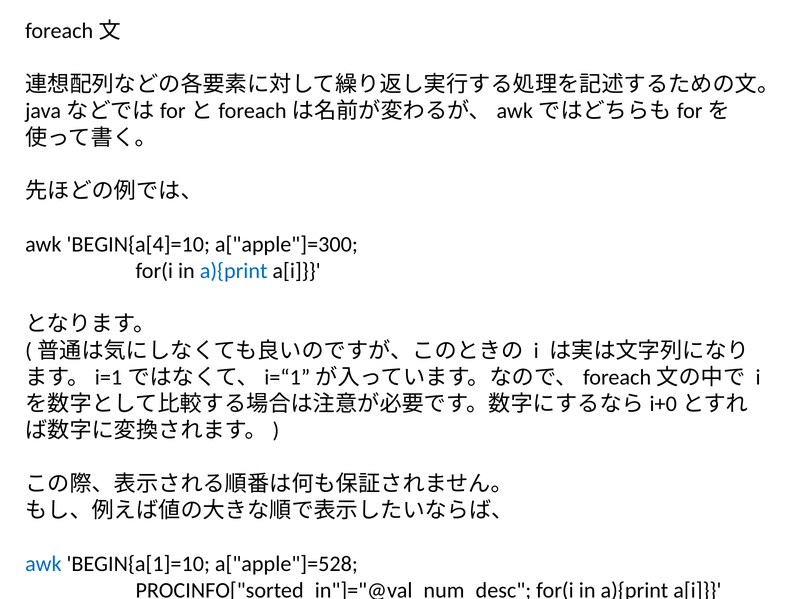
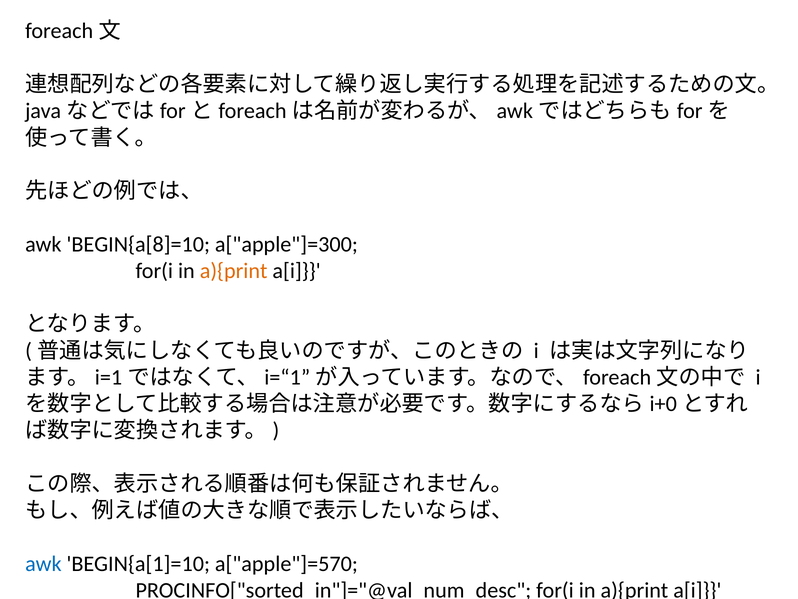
BEGIN{a[4]=10: BEGIN{a[4]=10 -> BEGIN{a[8]=10 (138, 244)
a){print colour: blue -> orange (234, 271)
a["apple"]=528: a["apple"]=528 -> a["apple"]=570 (286, 563)
